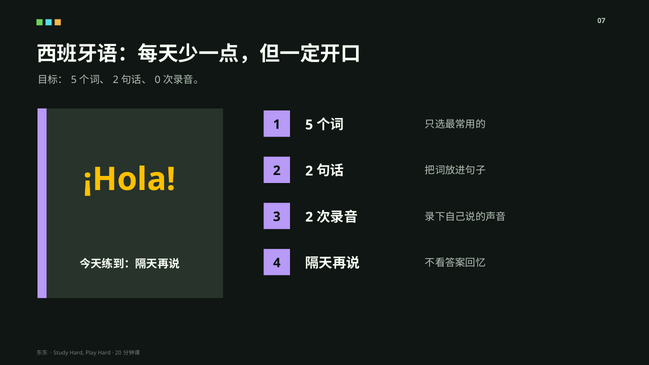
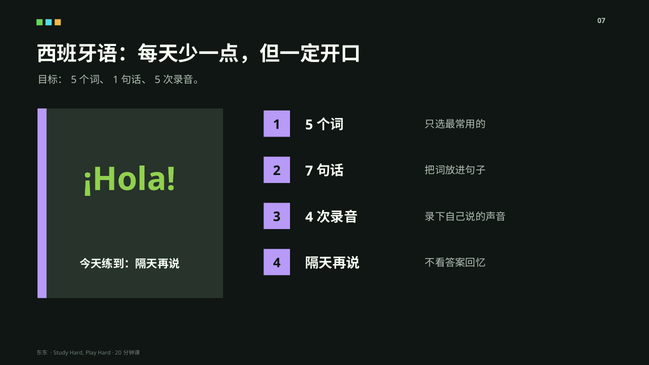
2: 2 -> 1 (116, 80)
0: 0 -> 5 (158, 80)
2 2: 2 -> 7 (309, 171)
¡Hola colour: yellow -> light green (129, 179)
3 2: 2 -> 4 (309, 217)
